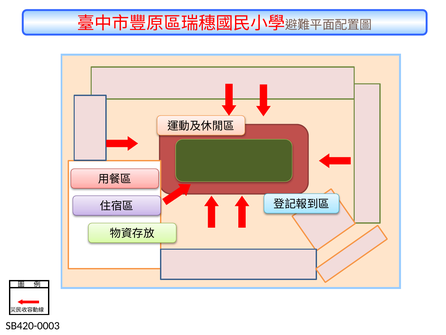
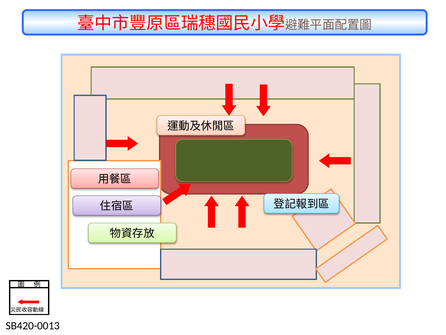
SB420-0003: SB420-0003 -> SB420-0013 (33, 325)
